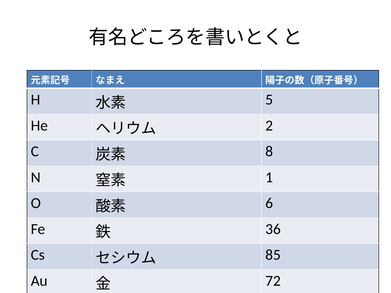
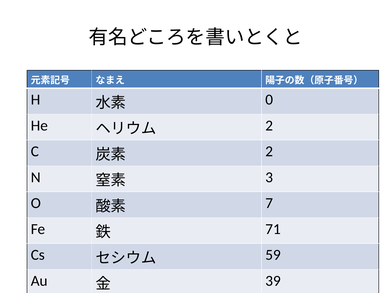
5: 5 -> 0 (269, 100)
8: 8 -> 2 (269, 152)
1: 1 -> 3 (269, 177)
6: 6 -> 7 (269, 203)
36: 36 -> 71 (273, 229)
85: 85 -> 59 (273, 255)
72: 72 -> 39 (273, 281)
